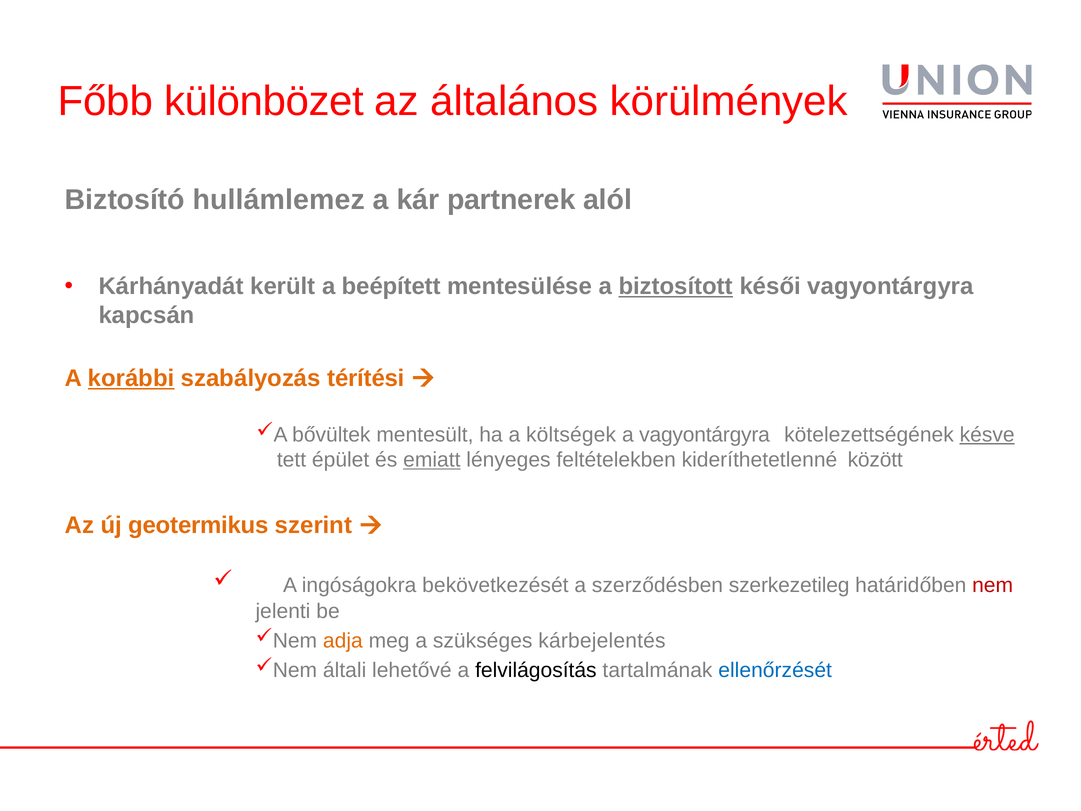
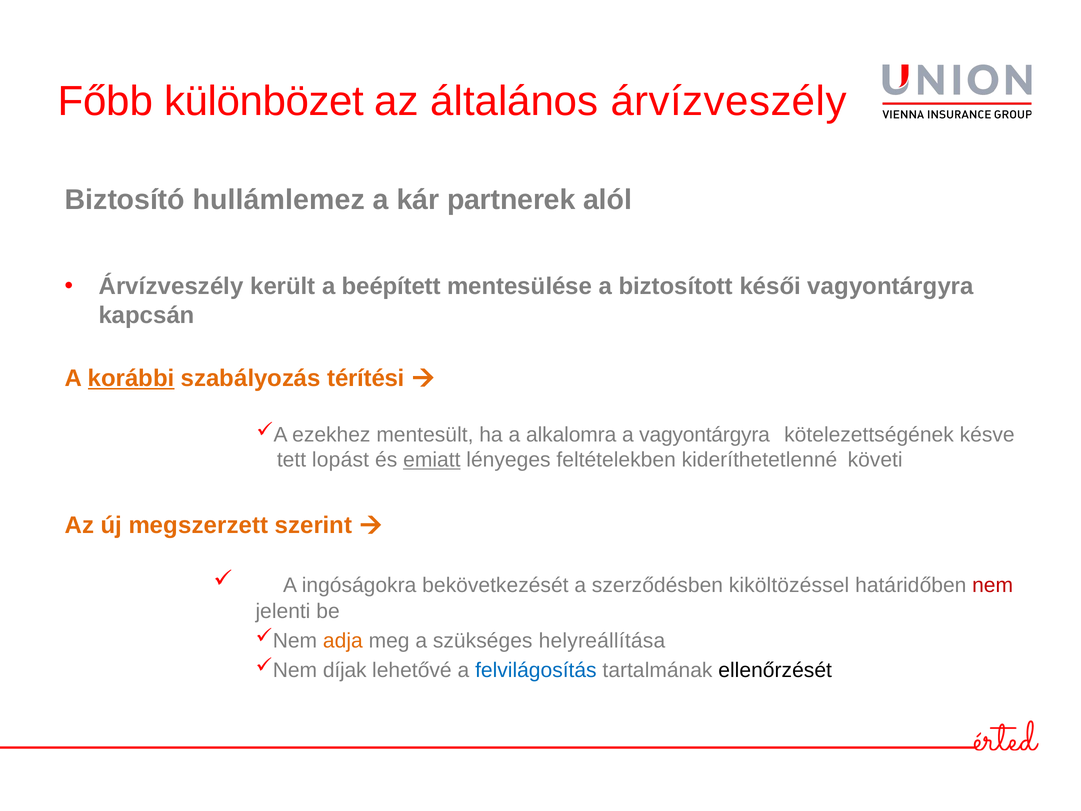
általános körülmények: körülmények -> árvízveszély (729, 101)
Kárhányadát: Kárhányadát -> Árvízveszély (171, 286)
biztosított underline: present -> none (676, 286)
bővültek: bővültek -> ezekhez (331, 435)
költségek: költségek -> alkalomra (571, 435)
késve underline: present -> none (987, 435)
épület: épület -> lopást (341, 460)
között: között -> követi (875, 460)
geotermikus: geotermikus -> megszerzett (198, 525)
szerkezetileg: szerkezetileg -> kiköltözéssel (789, 585)
kárbejelentés: kárbejelentés -> helyreállítása (602, 641)
általi: általi -> díjak (345, 670)
felvilágosítás colour: black -> blue (536, 670)
ellenőrzését colour: blue -> black (775, 670)
